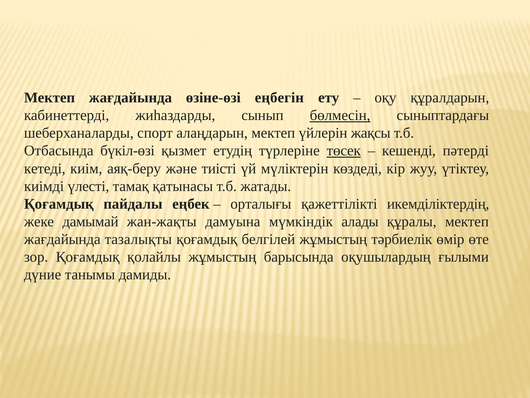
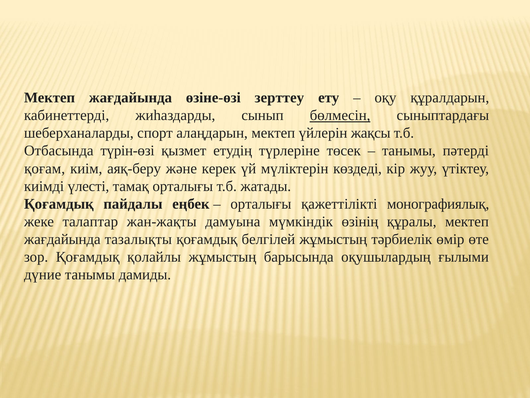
еңбегін: еңбегін -> зерттеу (279, 98)
бүкіл-өзі: бүкіл-өзі -> түрін-өзі (127, 151)
төсек underline: present -> none (344, 151)
кешенді: кешенді -> танымы (409, 151)
кетеді: кетеді -> қоғам (45, 168)
тиісті: тиісті -> керек (219, 168)
тамақ қатынасы: қатынасы -> орталығы (183, 186)
икемдiлiктердiң: икемдiлiктердiң -> монографиялық (438, 204)
дамымай: дамымай -> талаптар (90, 221)
алады: алады -> өзінің (360, 221)
